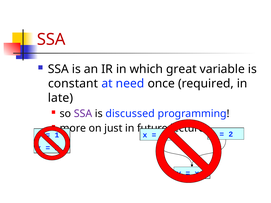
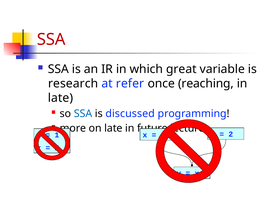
constant: constant -> research (73, 84)
need: need -> refer (130, 84)
required: required -> reaching (206, 84)
SSA colour: purple -> blue (83, 114)
on just: just -> late (113, 128)
